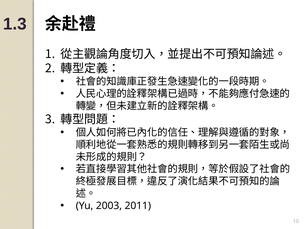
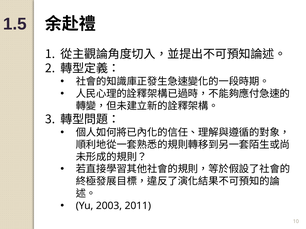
1.3: 1.3 -> 1.5 (15, 24)
